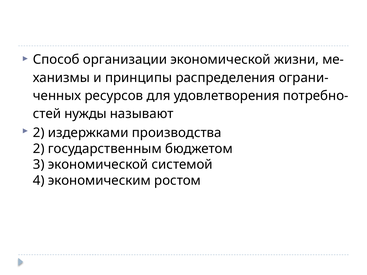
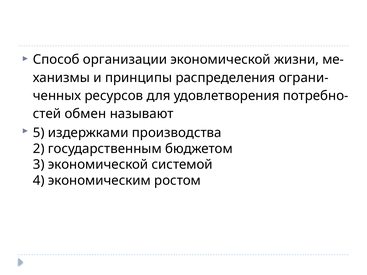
нужды: нужды -> обмен (85, 114)
2: 2 -> 5 (39, 133)
